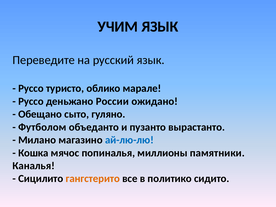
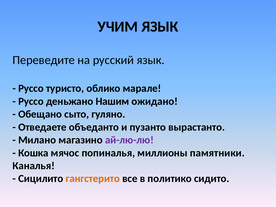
России: России -> Нашим (112, 101)
Футболом: Футболом -> Отведаете (42, 127)
ай-лю-лю colour: blue -> purple (129, 140)
